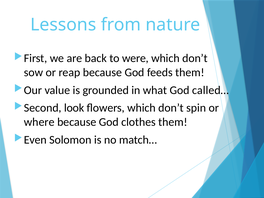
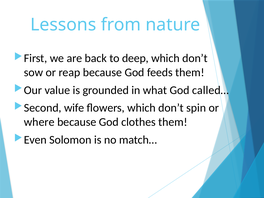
were: were -> deep (135, 58)
look: look -> wife (74, 108)
